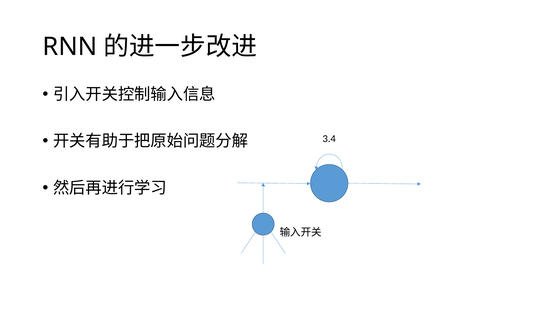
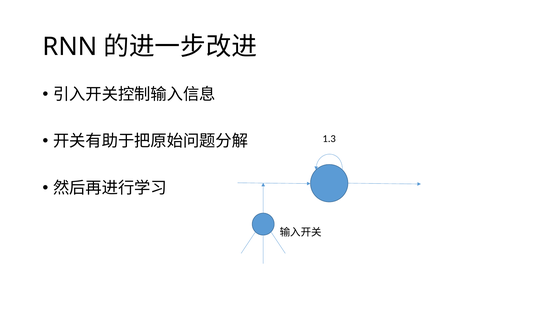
3.4: 3.4 -> 1.3 (329, 139)
